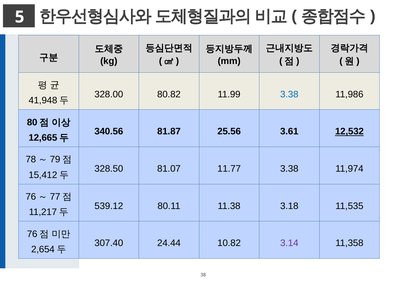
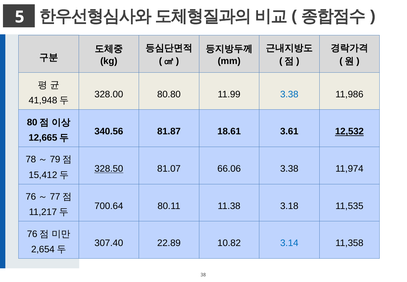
80.82: 80.82 -> 80.80 (169, 94)
25.56: 25.56 -> 18.61 (229, 131)
328.50 underline: none -> present (109, 169)
11.77: 11.77 -> 66.06 (229, 169)
539.12: 539.12 -> 700.64 (109, 206)
24.44: 24.44 -> 22.89 (169, 243)
3.14 colour: purple -> blue (289, 243)
